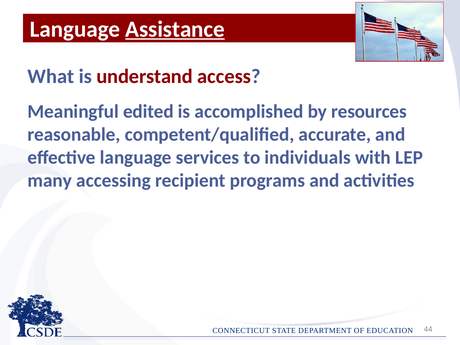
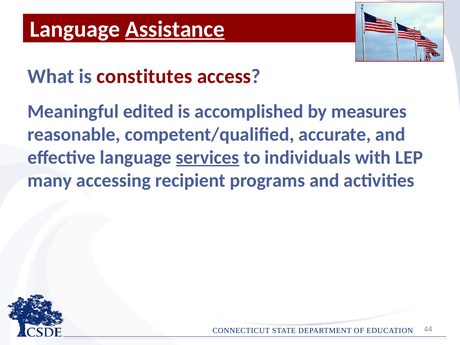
understand: understand -> constitutes (144, 76)
resources: resources -> measures (369, 111)
services underline: none -> present (208, 157)
